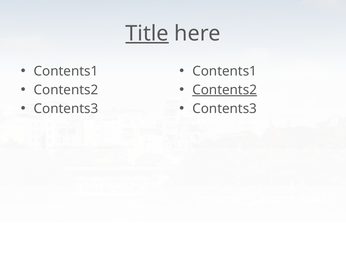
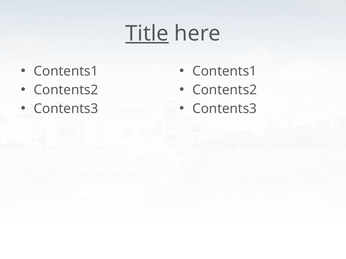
Contents2 underline: present -> none (225, 90)
